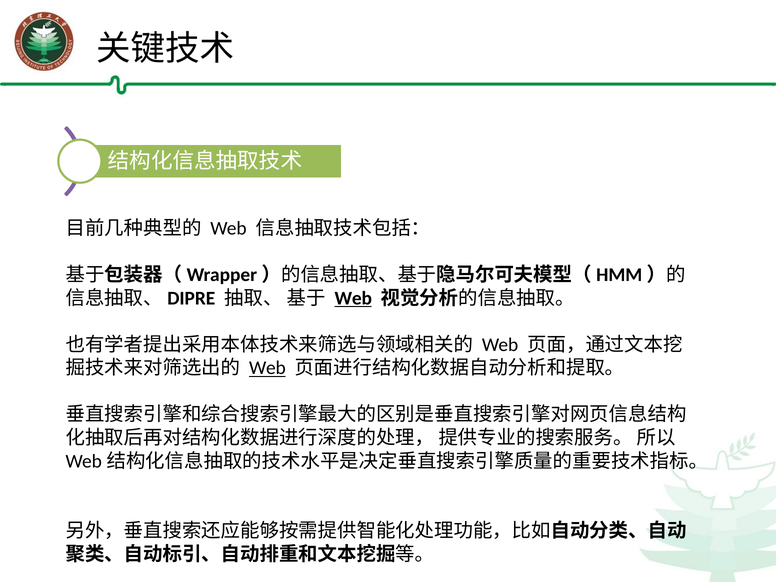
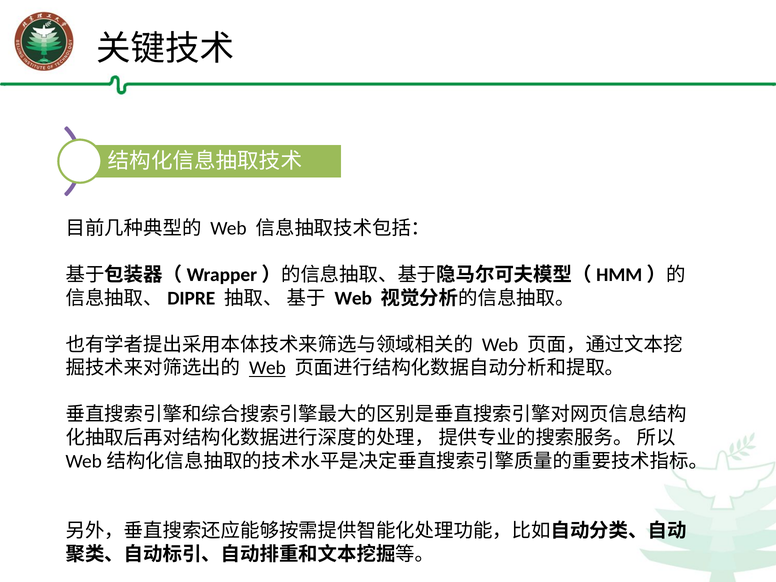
Web underline: present -> none (353, 298)
